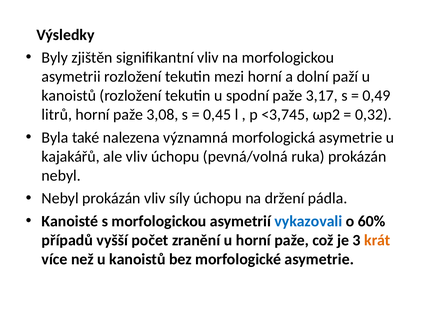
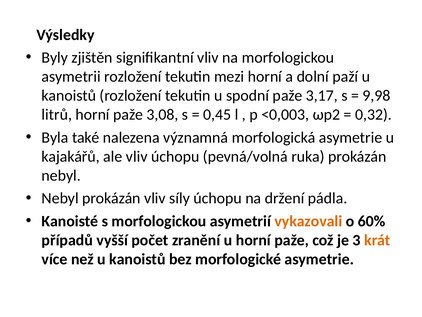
0,49: 0,49 -> 9,98 (377, 95)
<3,745: <3,745 -> <0,003 (285, 114)
vykazovali colour: blue -> orange (308, 221)
